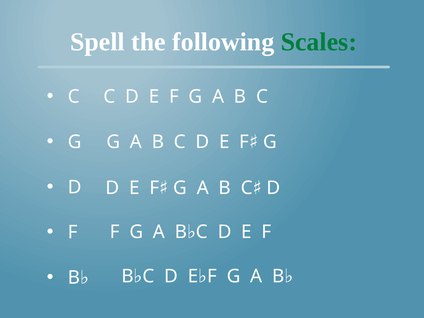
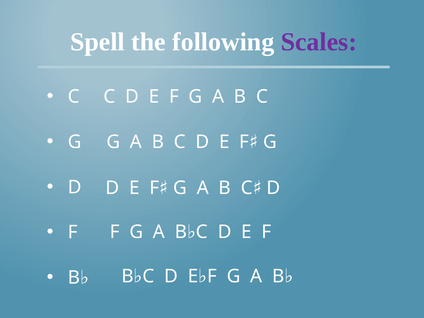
Scales colour: green -> purple (319, 42)
